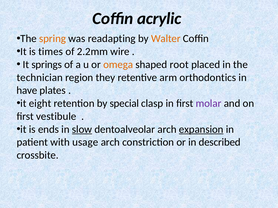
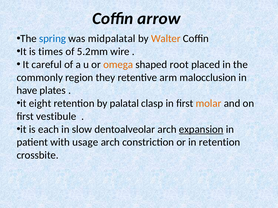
acrylic: acrylic -> arrow (159, 19)
spring colour: orange -> blue (53, 39)
readapting: readapting -> midpalatal (112, 39)
2.2mm: 2.2mm -> 5.2mm (92, 52)
springs: springs -> careful (47, 65)
technician: technician -> commonly (40, 78)
orthodontics: orthodontics -> malocclusion (208, 78)
special: special -> palatal (124, 104)
molar colour: purple -> orange (209, 104)
ends: ends -> each (48, 130)
slow underline: present -> none (82, 130)
in described: described -> retention (220, 143)
